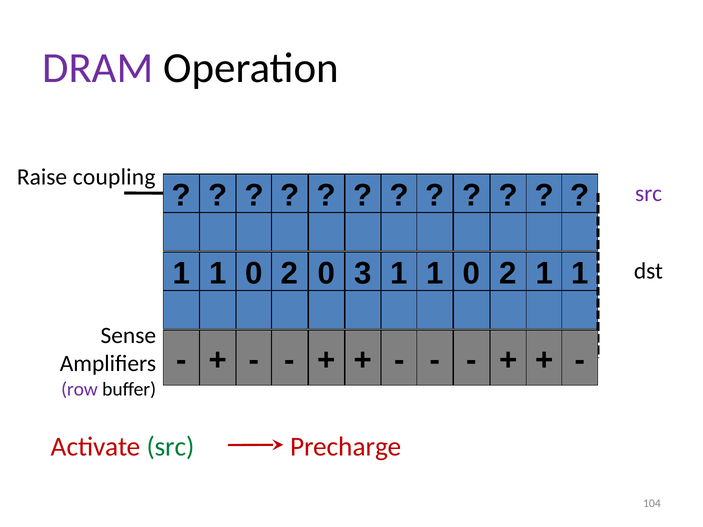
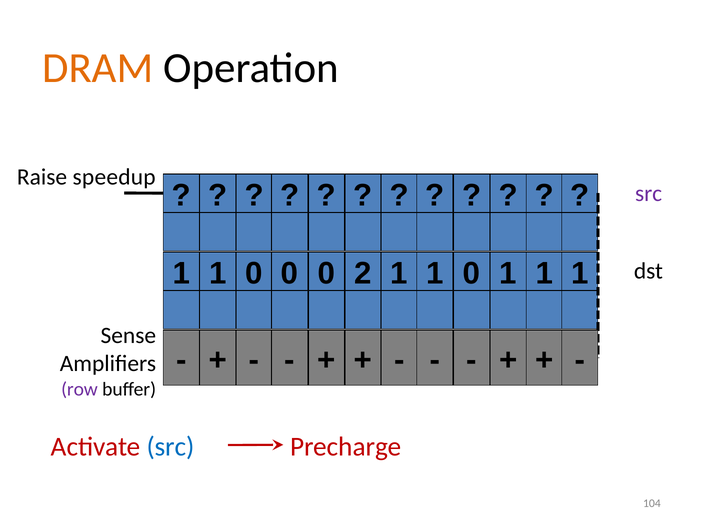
DRAM colour: purple -> orange (98, 68)
coupling: coupling -> speedup (114, 177)
2: 2 -> 0 (290, 273)
3: 3 -> 2 (363, 273)
2: 2 -> 1 (508, 273)
src colour: green -> blue (171, 447)
